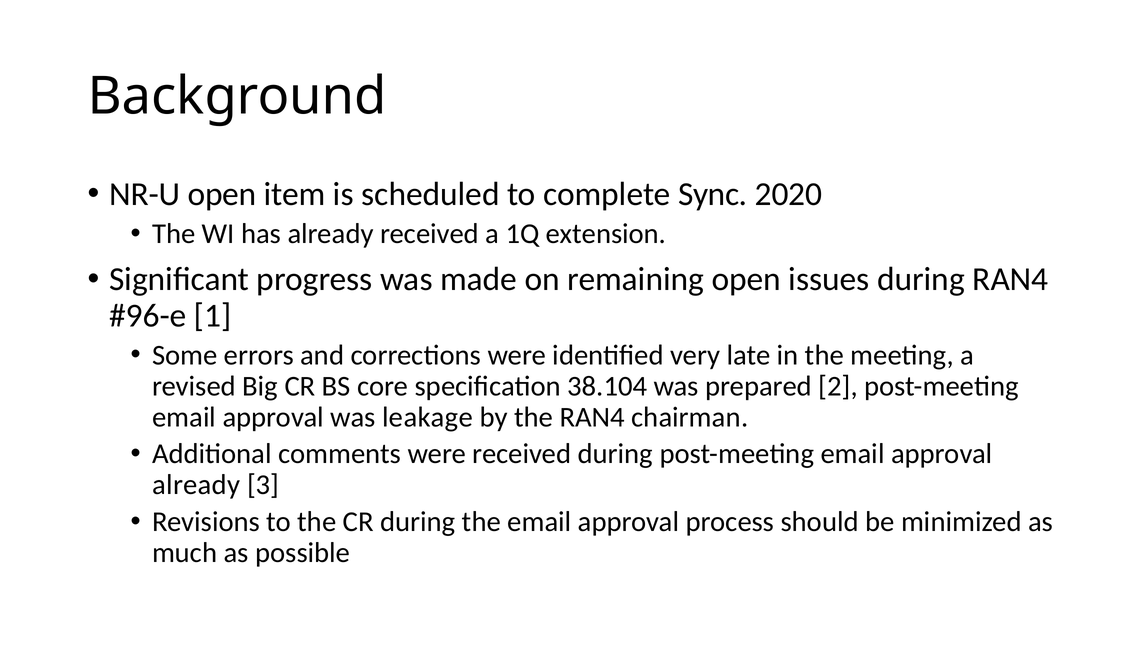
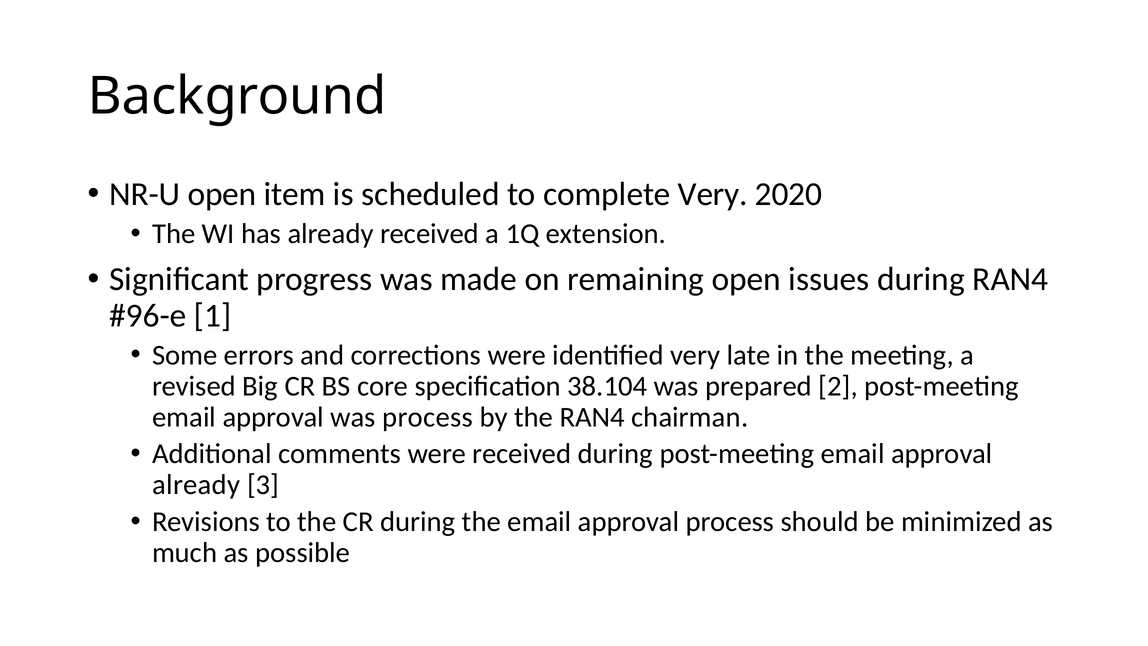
complete Sync: Sync -> Very (713, 194)
was leakage: leakage -> process (428, 417)
